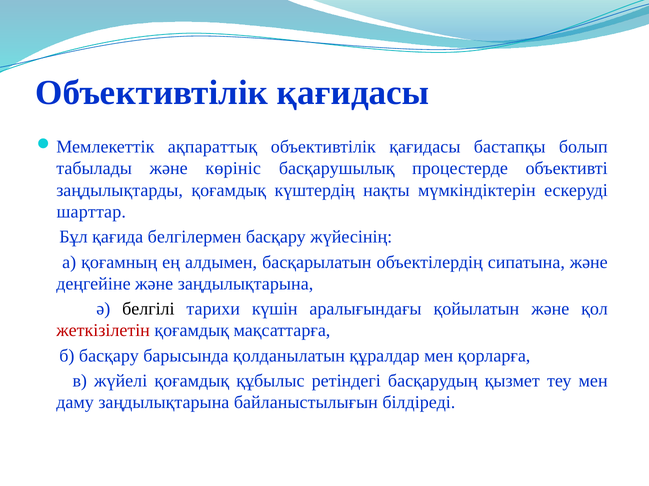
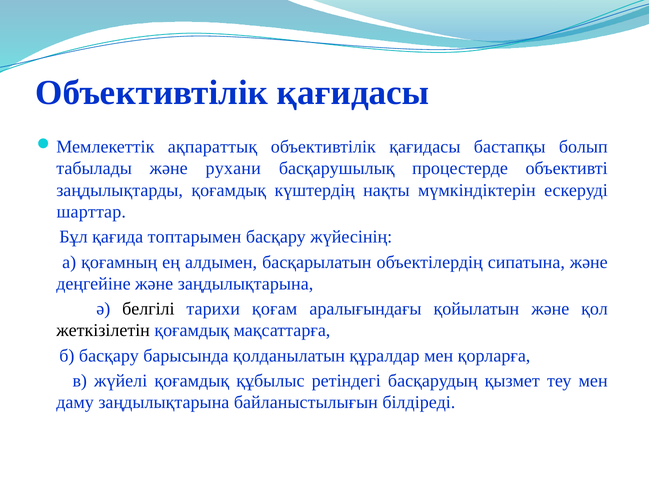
көрініс: көрініс -> рухани (233, 169)
белгілермен: белгілермен -> топтарымен (195, 237)
күшін: күшін -> қоғам (275, 309)
жеткізілетін colour: red -> black (103, 331)
